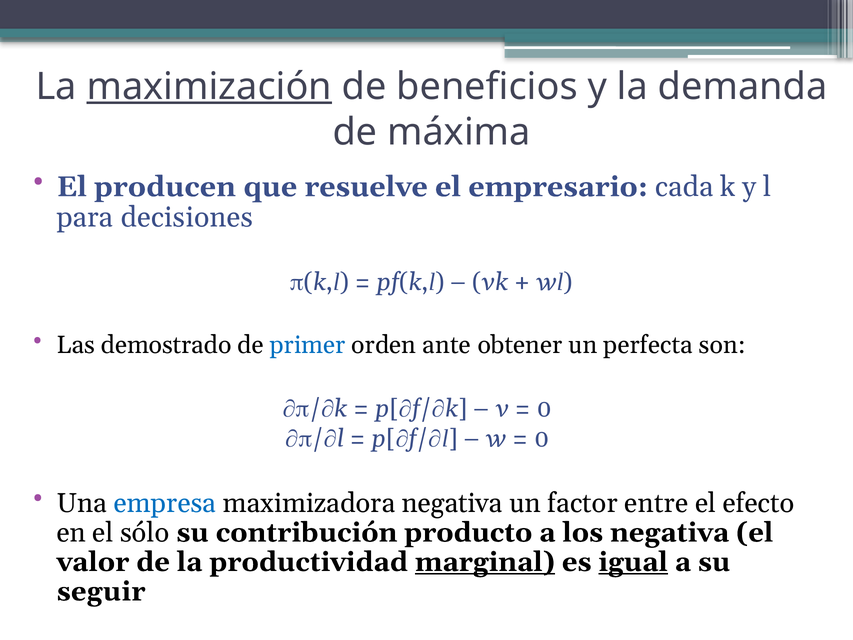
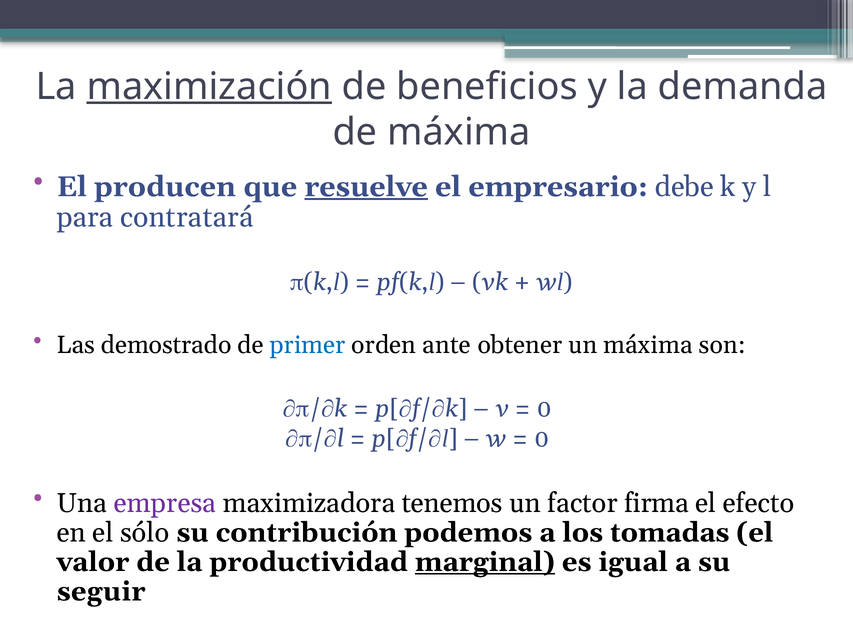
resuelve underline: none -> present (366, 187)
cada: cada -> debe (684, 187)
decisiones: decisiones -> contratará (187, 217)
un perfecta: perfecta -> máxima (648, 345)
empresa colour: blue -> purple (165, 503)
maximizadora negativa: negativa -> tenemos (452, 503)
entre: entre -> firma (657, 503)
producto: producto -> podemos (468, 532)
los negativa: negativa -> tomadas (670, 532)
igual underline: present -> none (633, 562)
